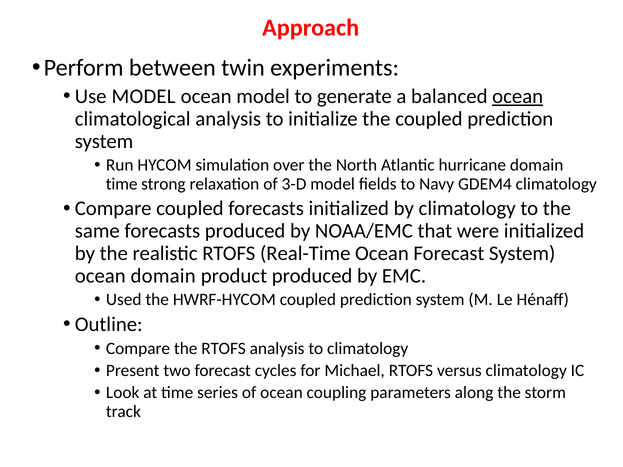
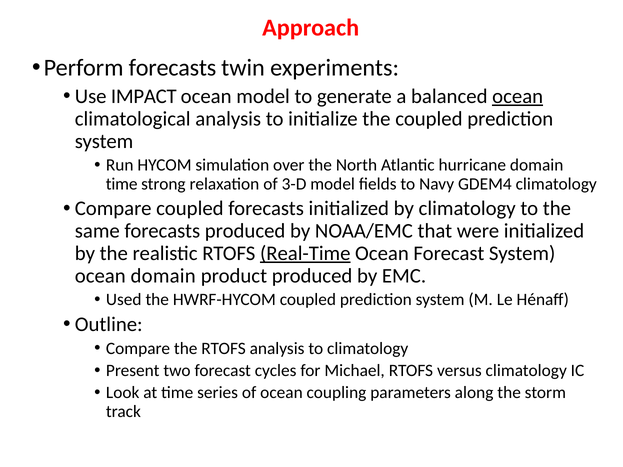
Perform between: between -> forecasts (172, 68)
Use MODEL: MODEL -> IMPACT (144, 96)
Real-Time underline: none -> present (305, 253)
